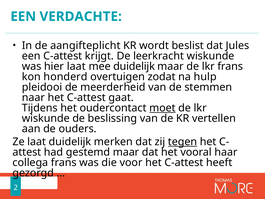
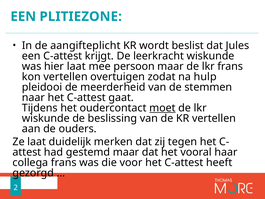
VERDACHTE: VERDACHTE -> PLITIEZONE (81, 17)
mee duidelijk: duidelijk -> persoon (134, 66)
kon honderd: honderd -> vertellen (66, 77)
tegen underline: present -> none (183, 142)
